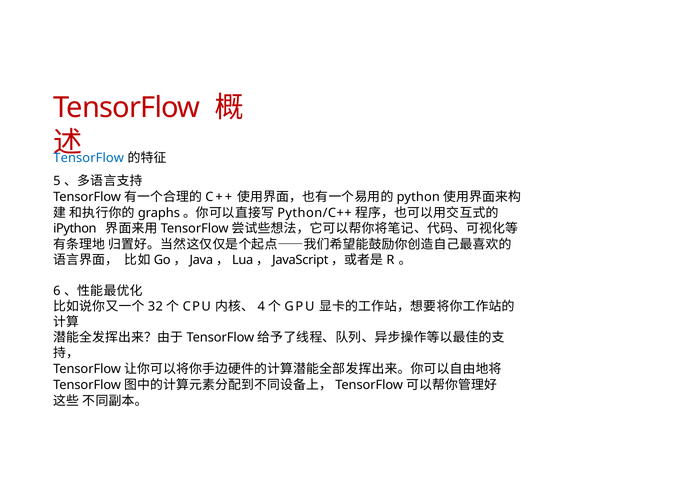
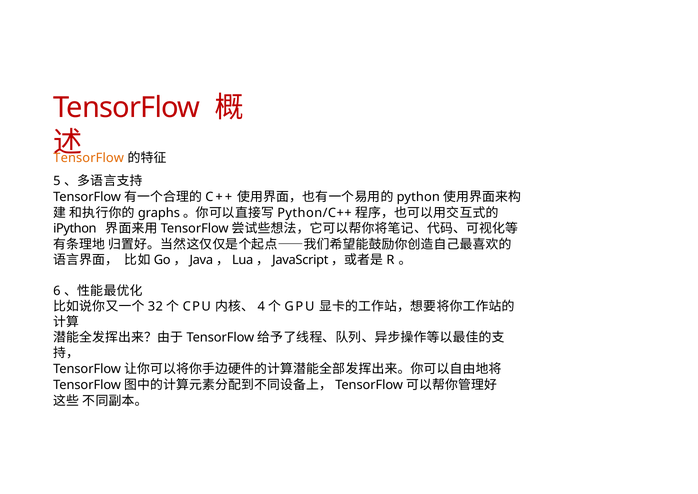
TensorFlow colour: blue -> orange (89, 158)
